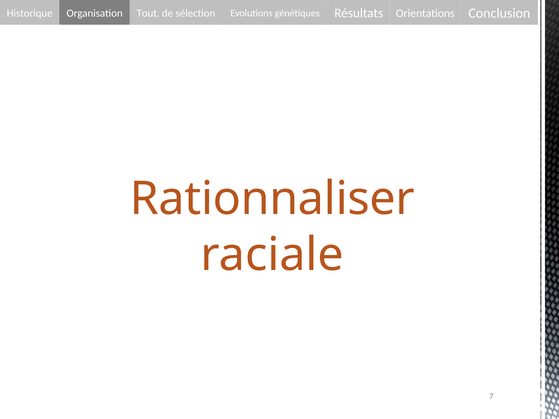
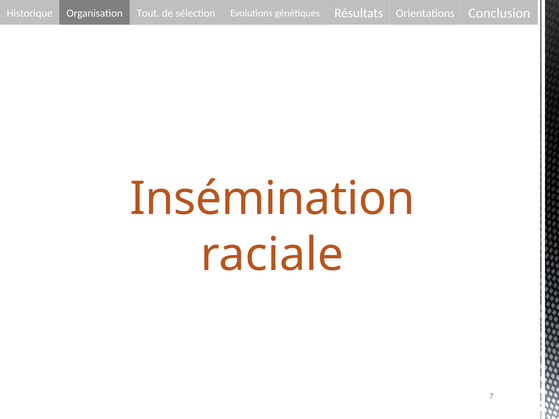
Rationnaliser: Rationnaliser -> Insémination (272, 199)
